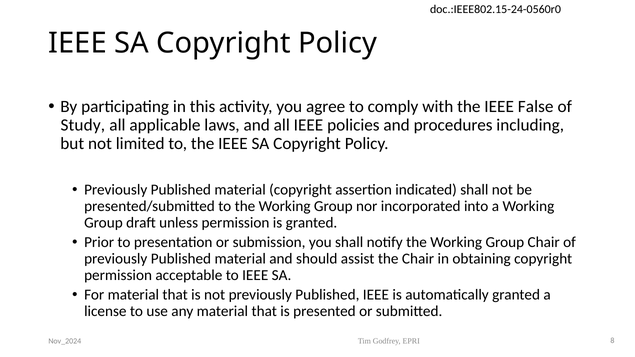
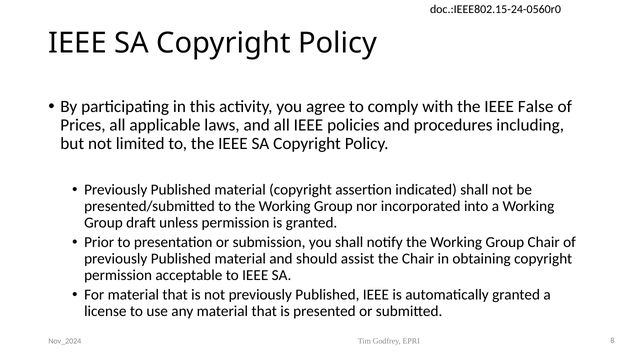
Study: Study -> Prices (83, 125)
